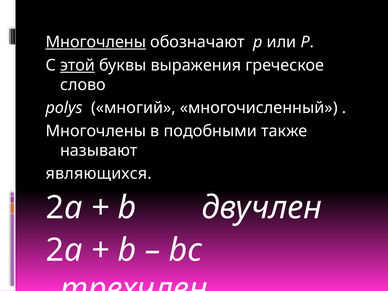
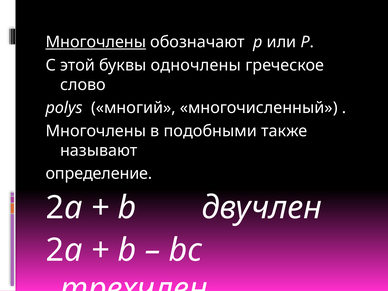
этой underline: present -> none (78, 65)
выражения: выражения -> одночлены (196, 65)
являющихся: являющихся -> определение (99, 174)
